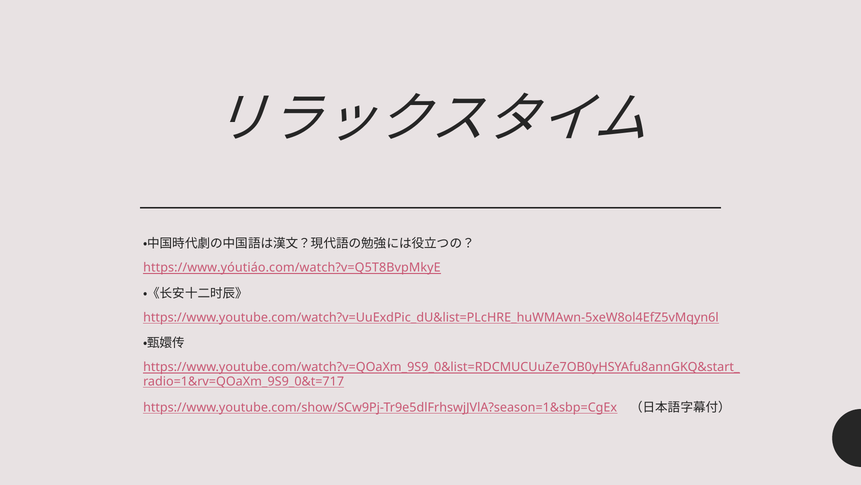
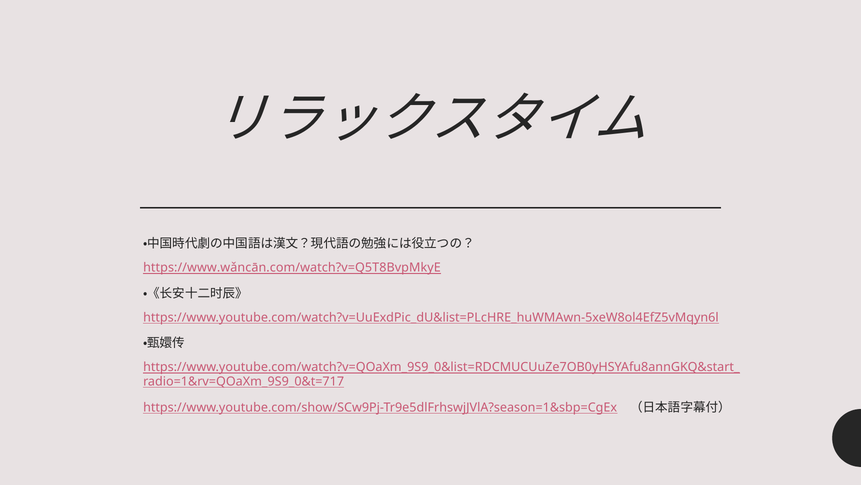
https://www.yóutiáo.com/watch?v=Q5T8BvpMkyE: https://www.yóutiáo.com/watch?v=Q5T8BvpMkyE -> https://www.wǎncān.com/watch?v=Q5T8BvpMkyE (292, 267)
